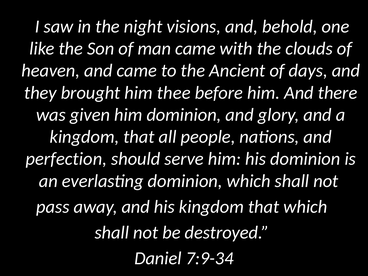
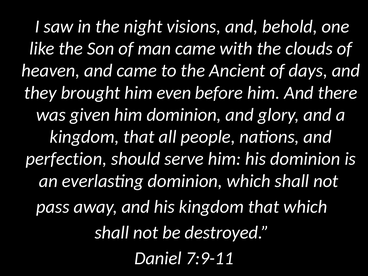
thee: thee -> even (174, 93)
7:9-34: 7:9-34 -> 7:9-11 (210, 258)
